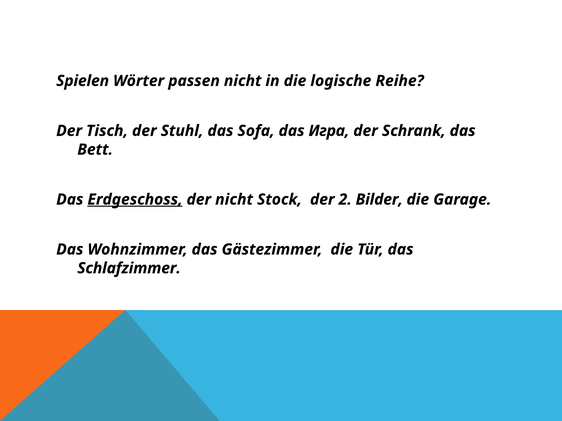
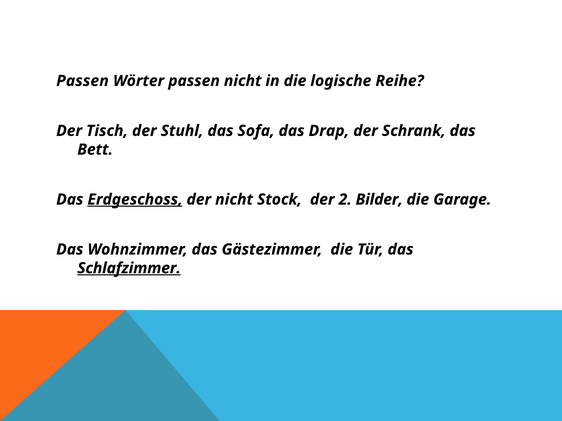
Spielen: Spielen -> Passen (82, 81)
Игра: Игра -> Drap (329, 131)
Schlafzimmer underline: none -> present (129, 268)
